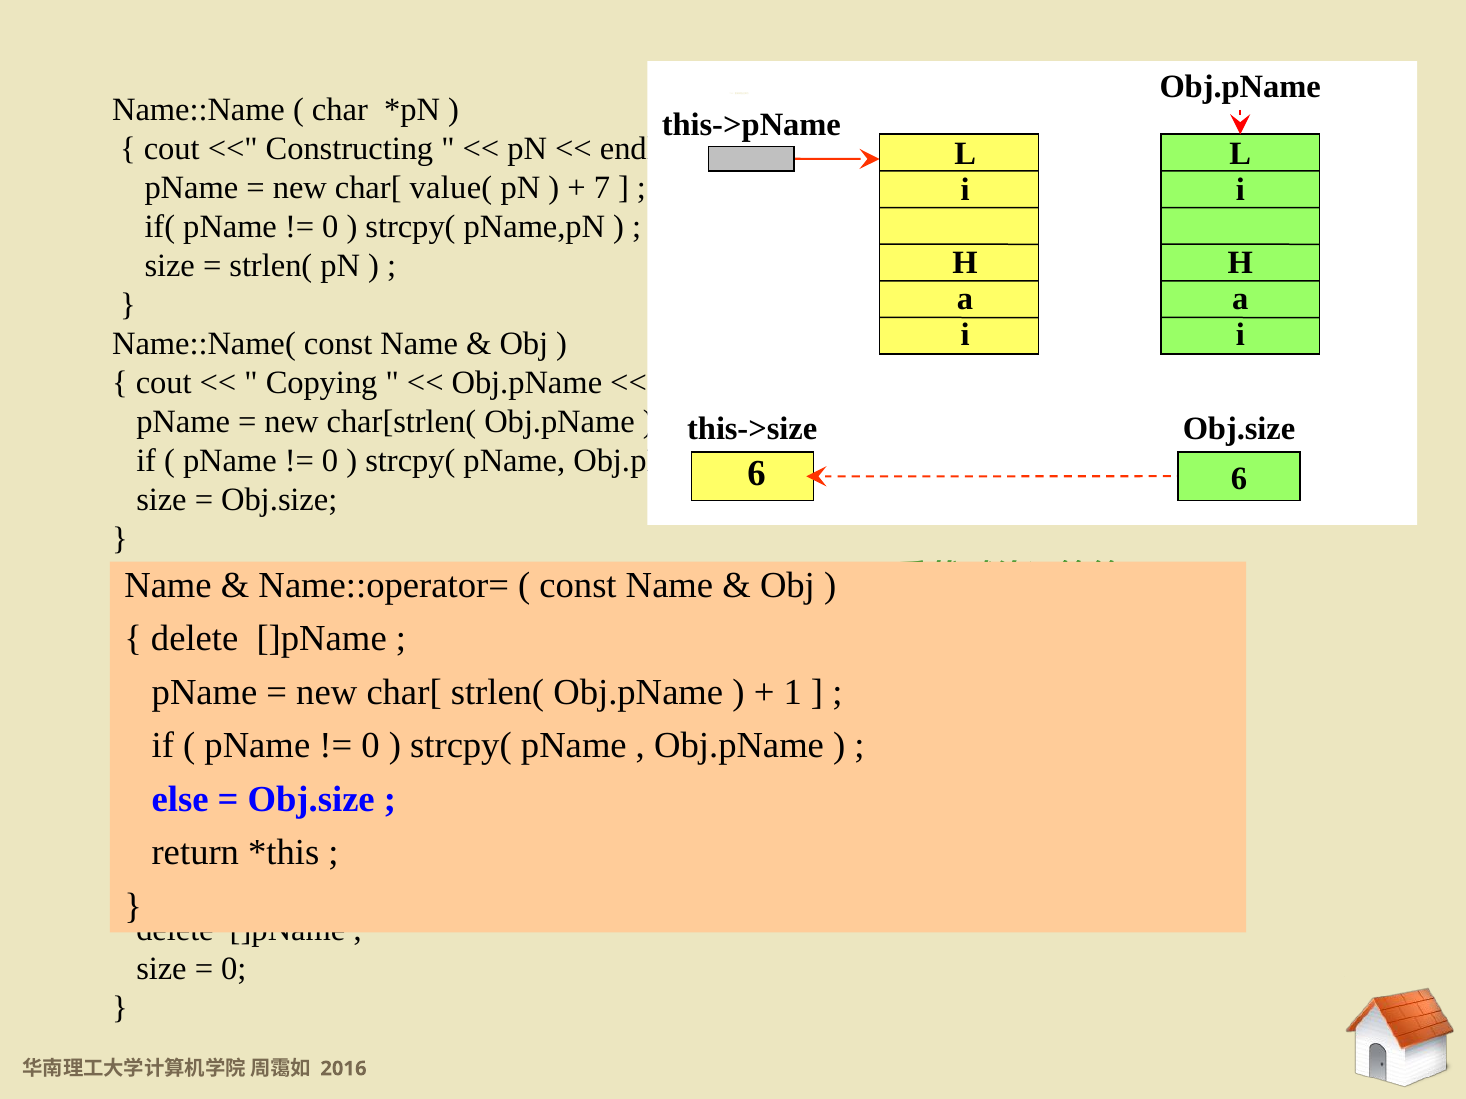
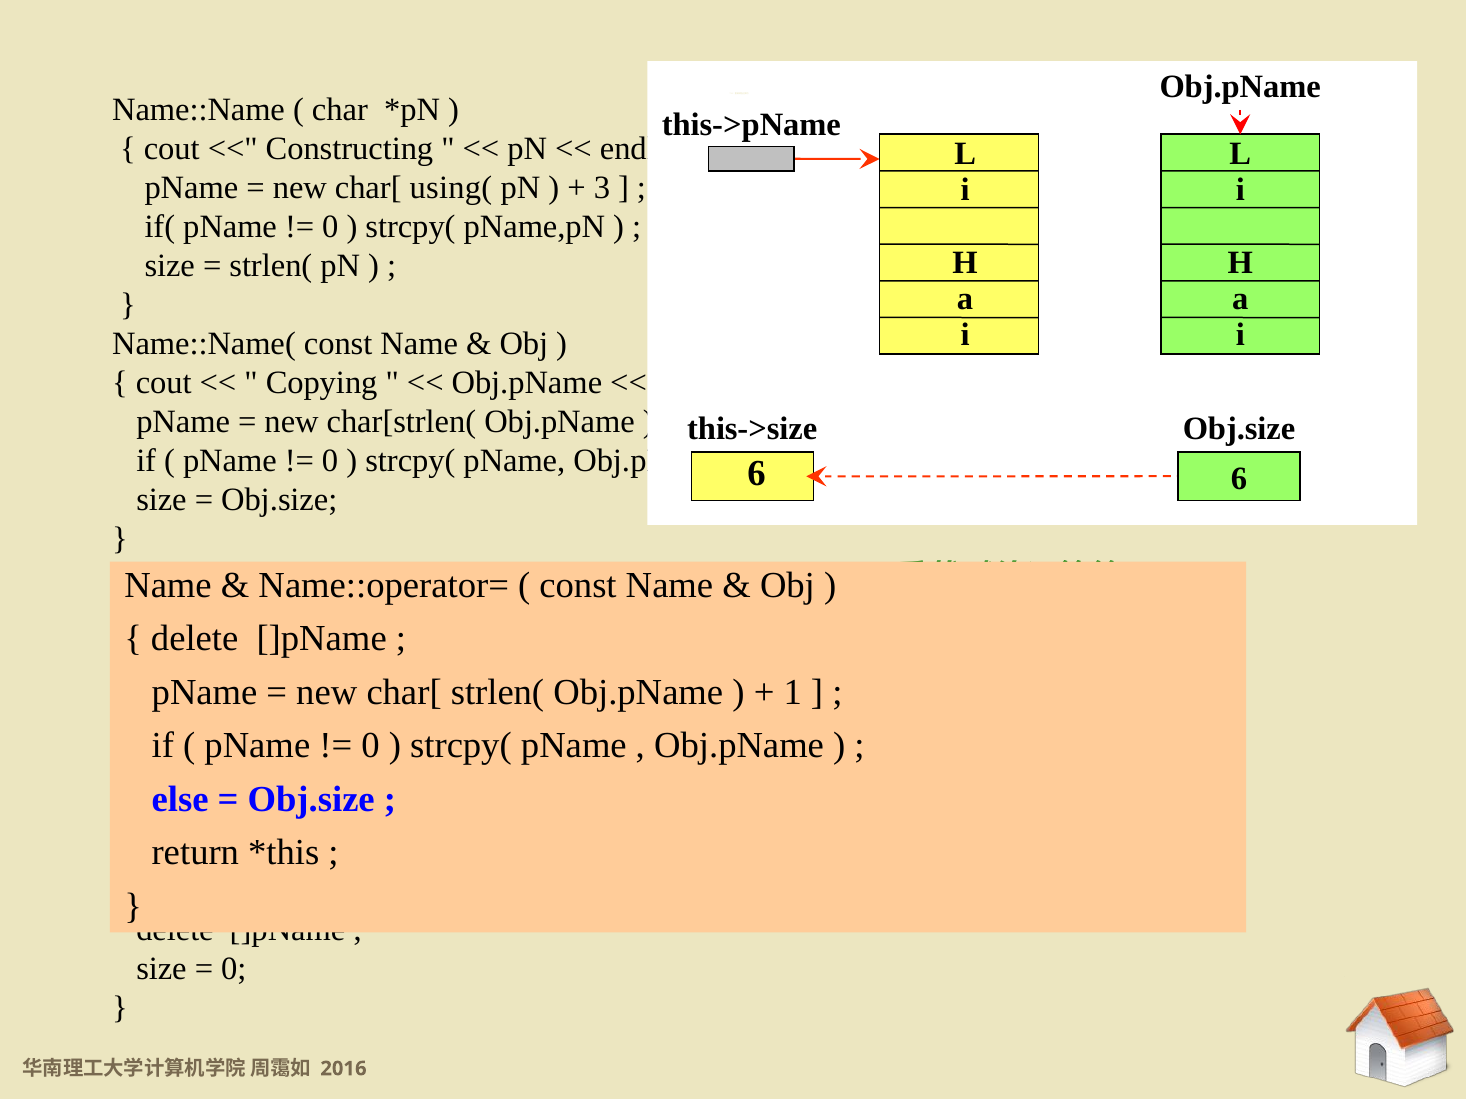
value(: value( -> using( (451, 188)
7: 7 -> 3 (602, 188)
